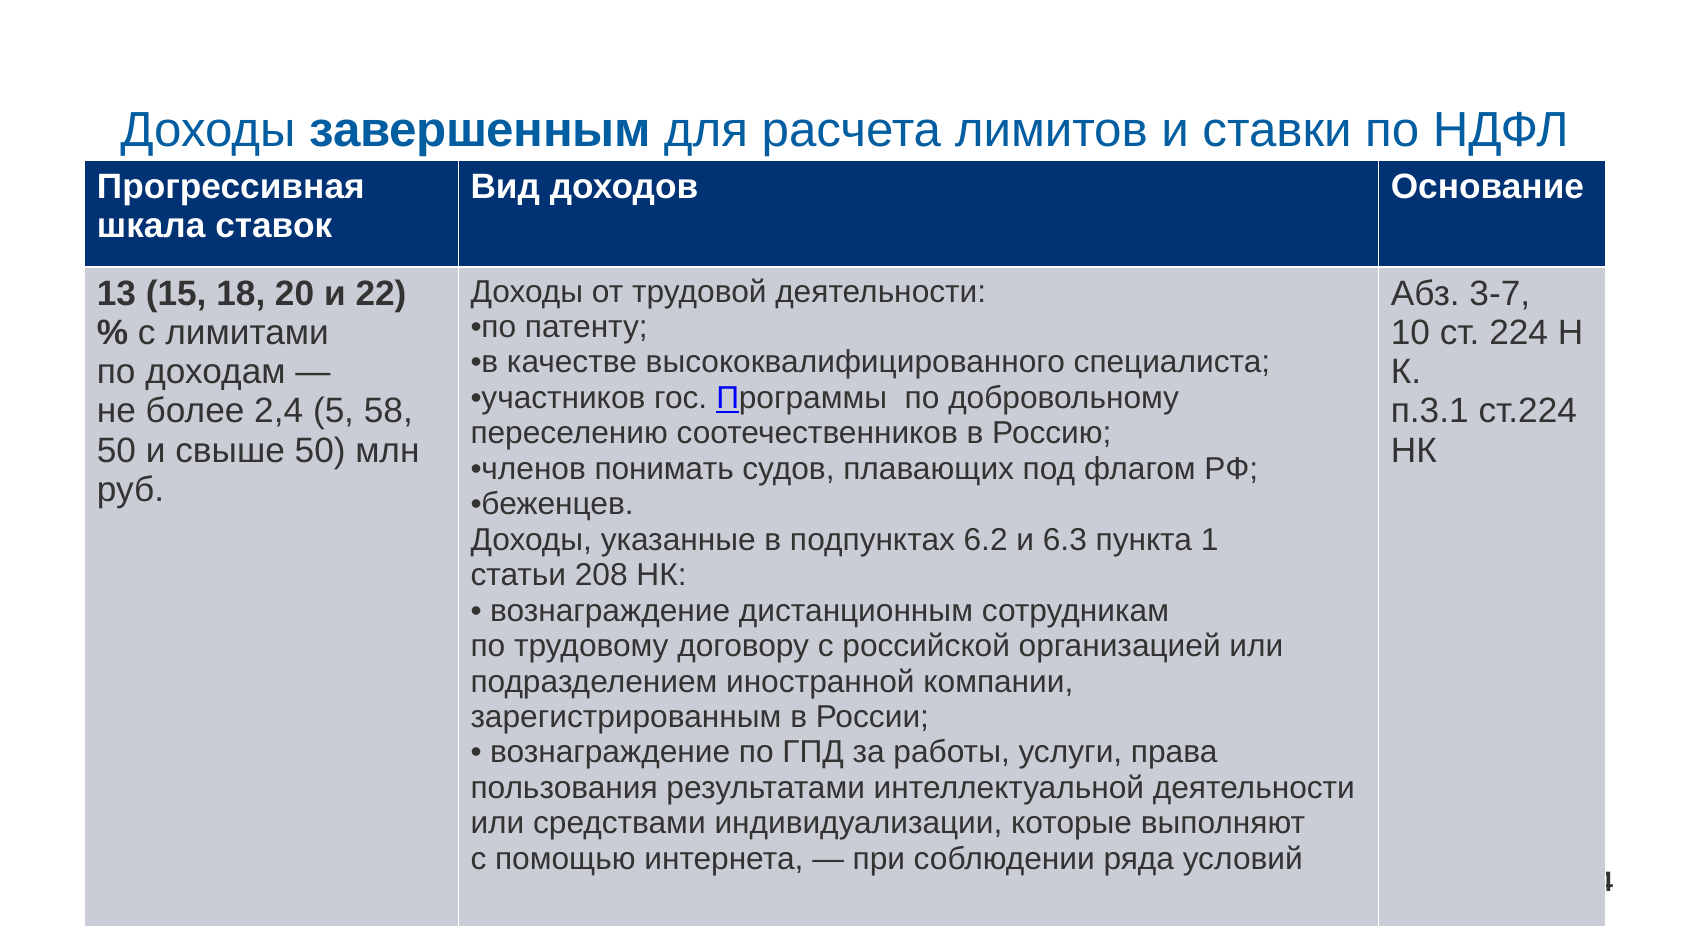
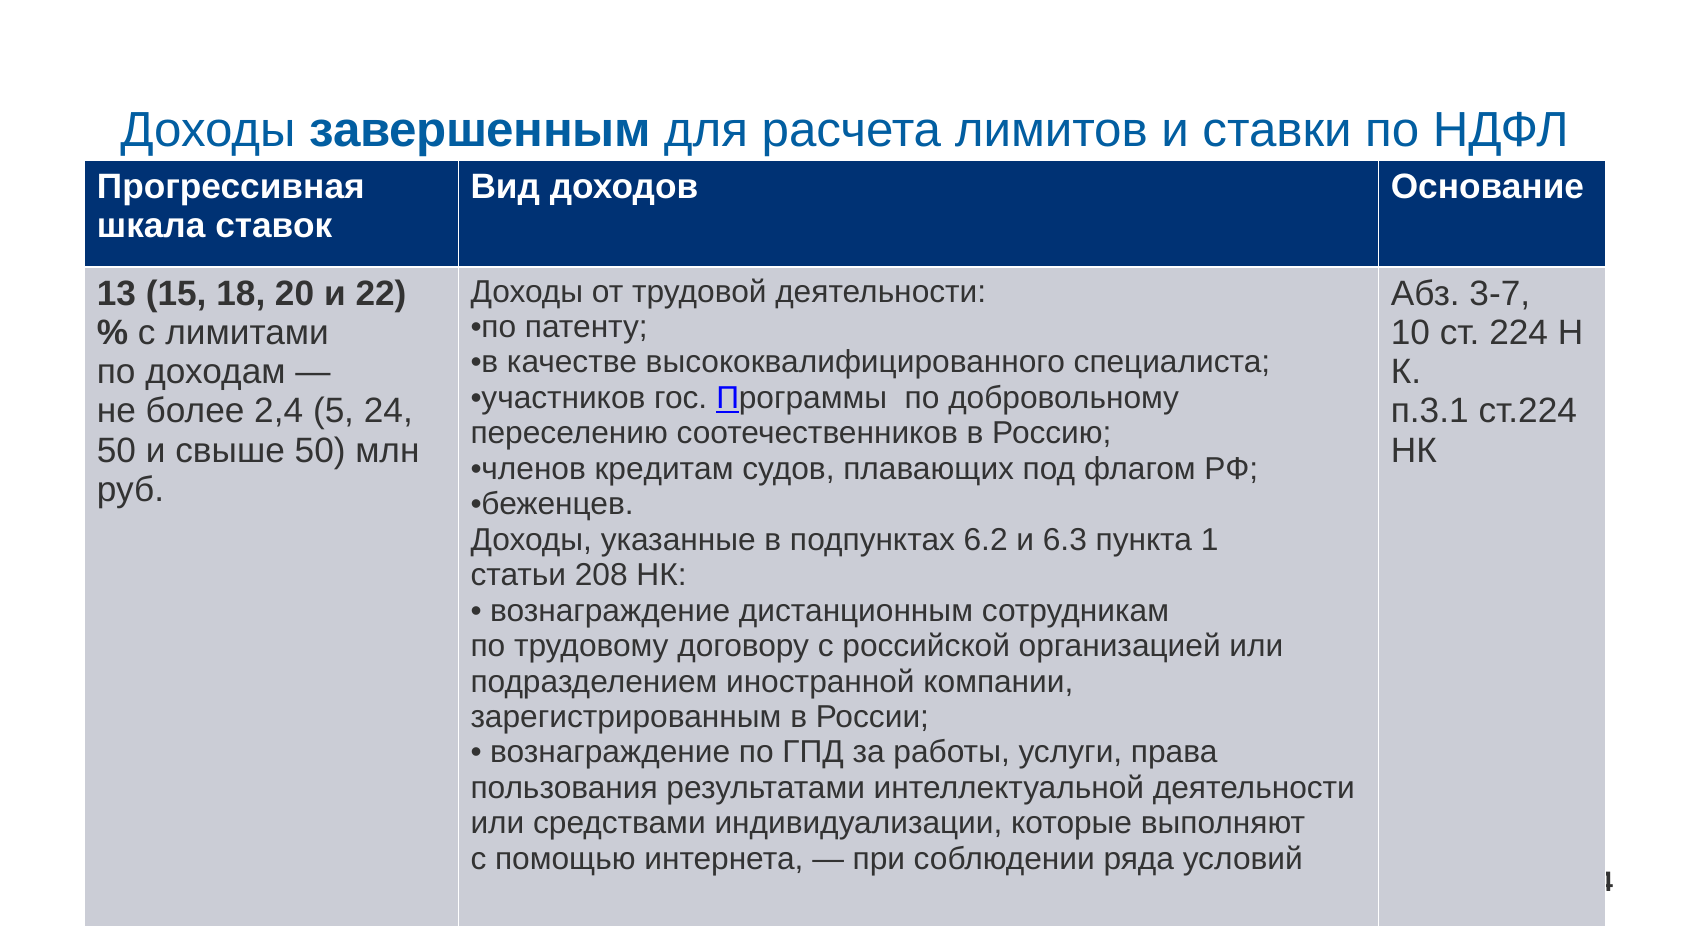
58: 58 -> 24 (388, 412)
понимать: понимать -> кредитам (664, 469)
